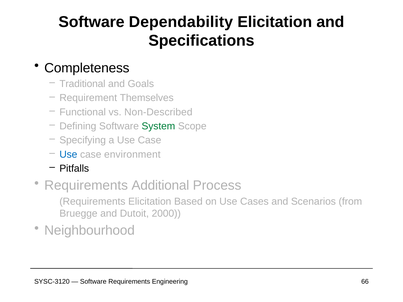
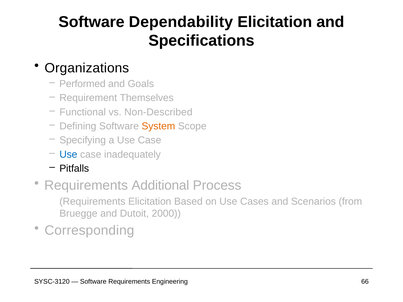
Completeness: Completeness -> Organizations (87, 68)
Traditional: Traditional -> Performed (82, 84)
System colour: green -> orange (158, 126)
environment: environment -> inadequately (132, 155)
Neighbourhood: Neighbourhood -> Corresponding (89, 231)
